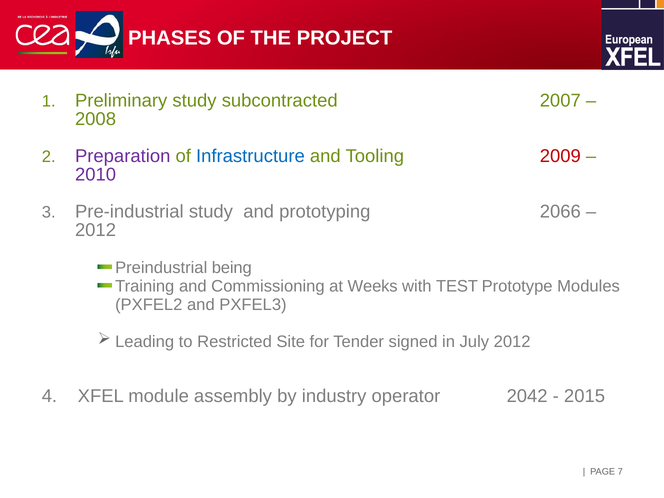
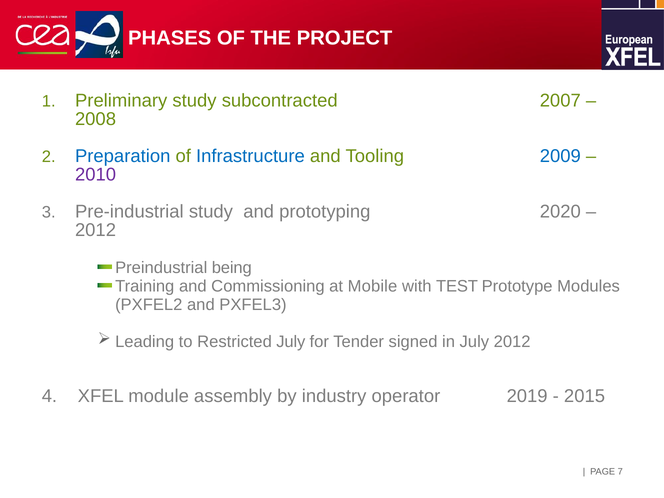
Preparation colour: purple -> blue (123, 156)
2009 colour: red -> blue (560, 156)
2066: 2066 -> 2020 (560, 212)
Weeks: Weeks -> Mobile (372, 286)
Restricted Site: Site -> July (291, 342)
2042: 2042 -> 2019 (527, 396)
